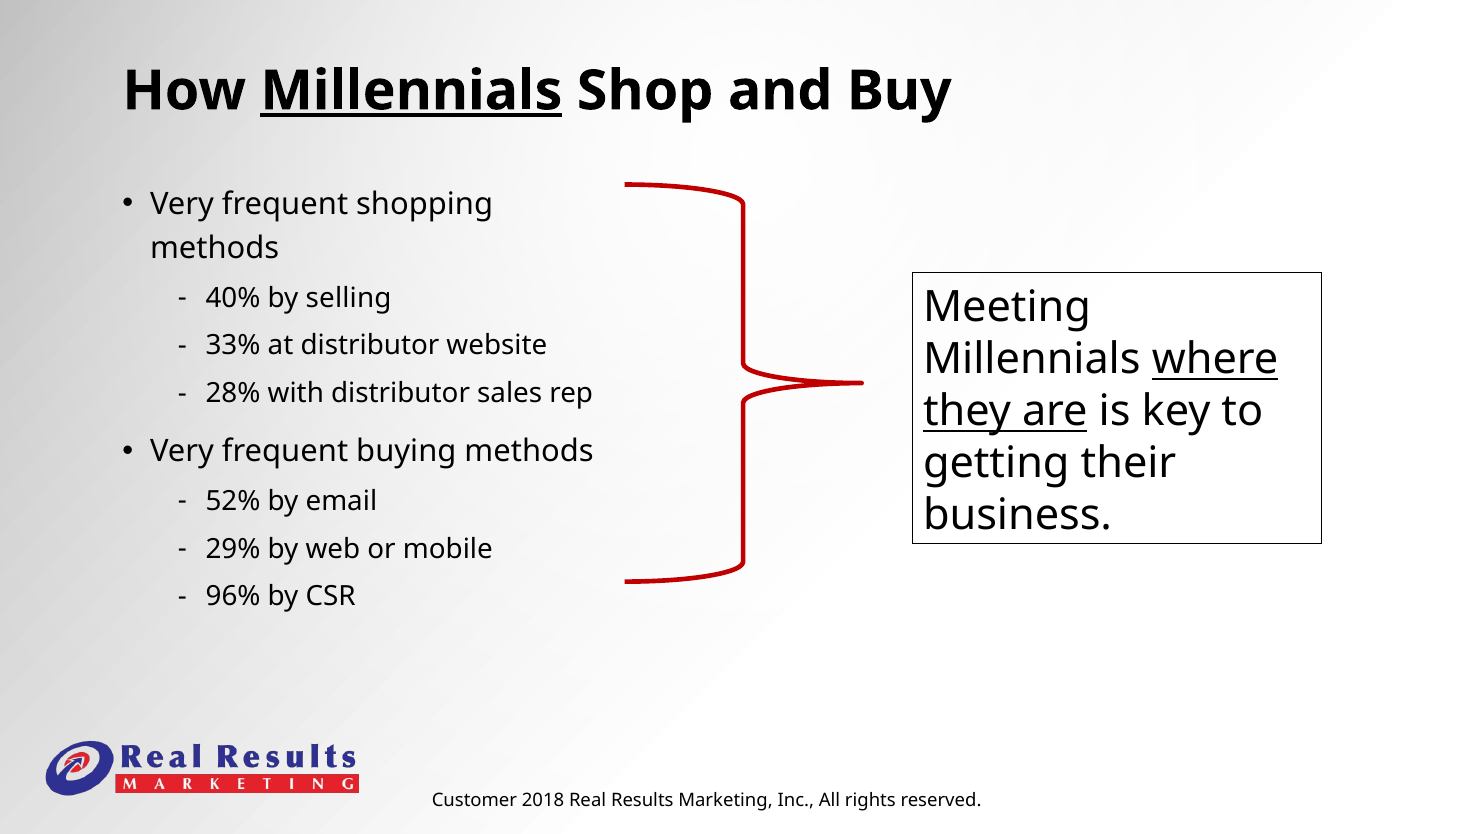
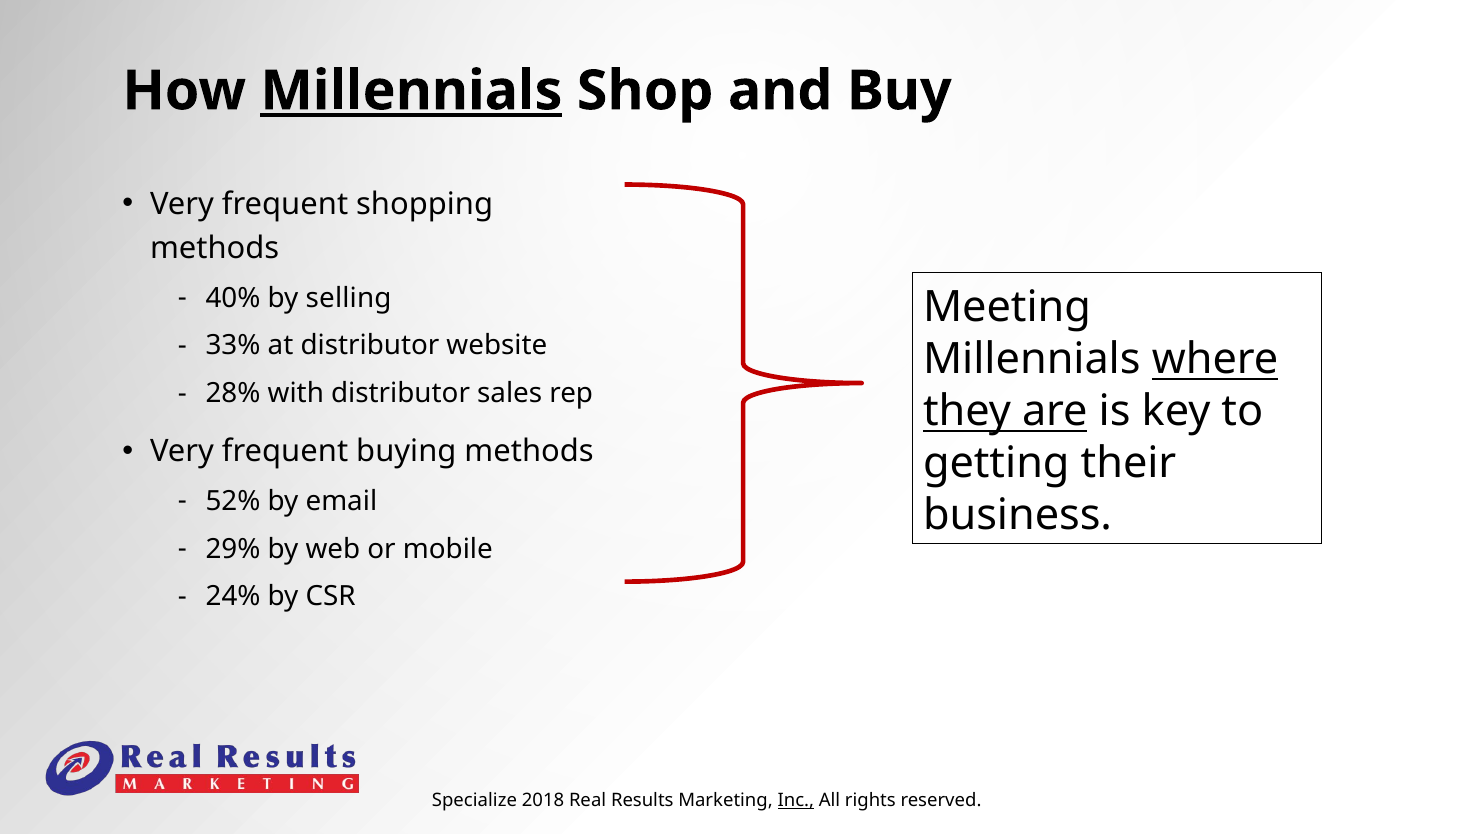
96%: 96% -> 24% (233, 597)
Customer: Customer -> Specialize (474, 801)
Inc underline: none -> present (796, 801)
